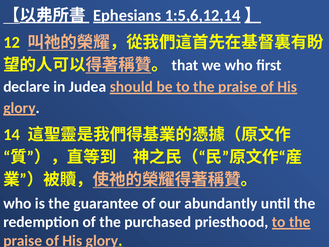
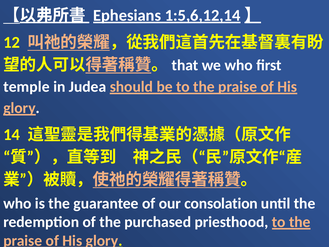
declare: declare -> temple (26, 87)
abundantly: abundantly -> consolation (221, 203)
